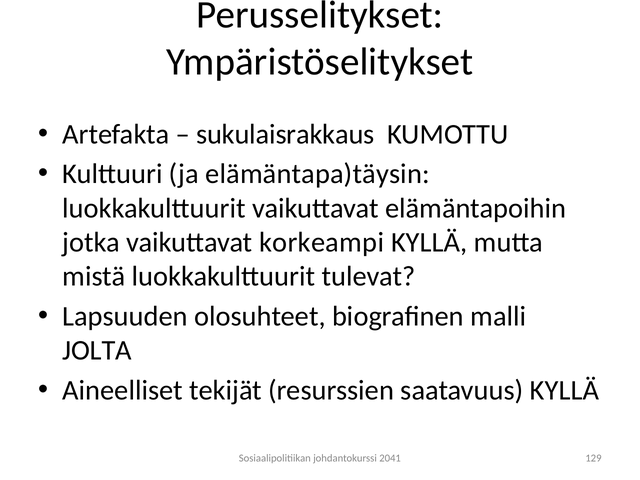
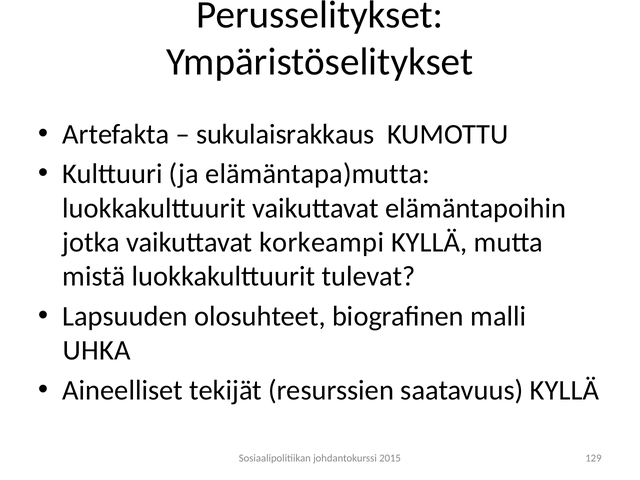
elämäntapa)täysin: elämäntapa)täysin -> elämäntapa)mutta (318, 174)
JOLTA: JOLTA -> UHKA (97, 350)
2041: 2041 -> 2015 (390, 458)
